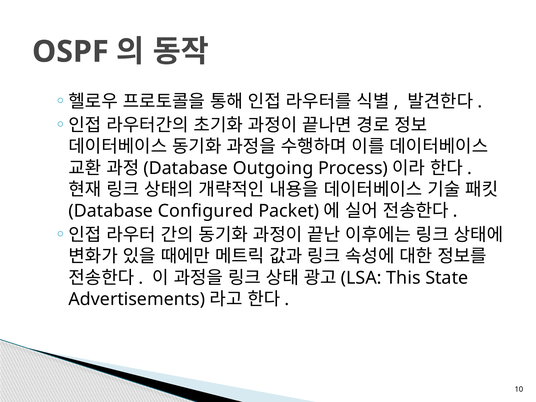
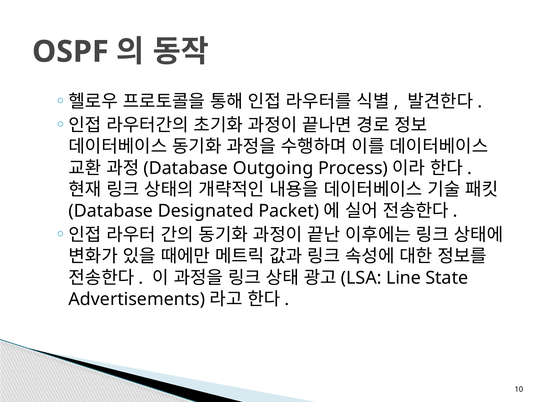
Configured: Configured -> Designated (206, 211)
This: This -> Line (404, 278)
